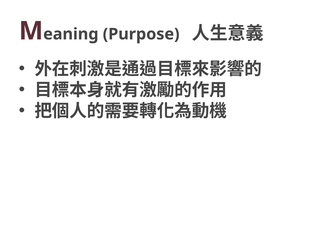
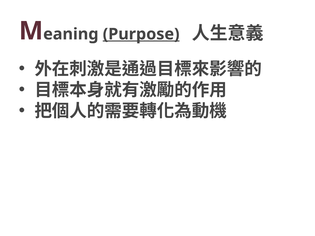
Purpose underline: none -> present (141, 34)
